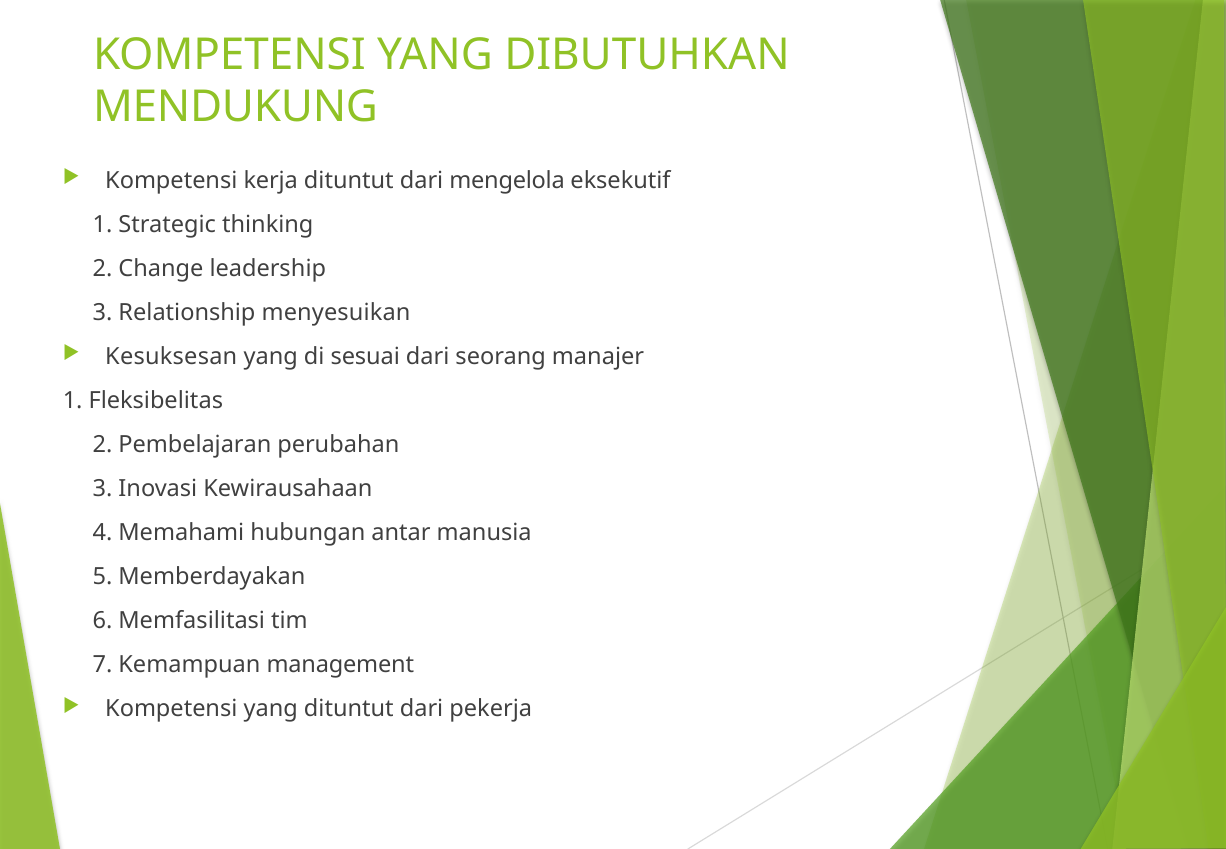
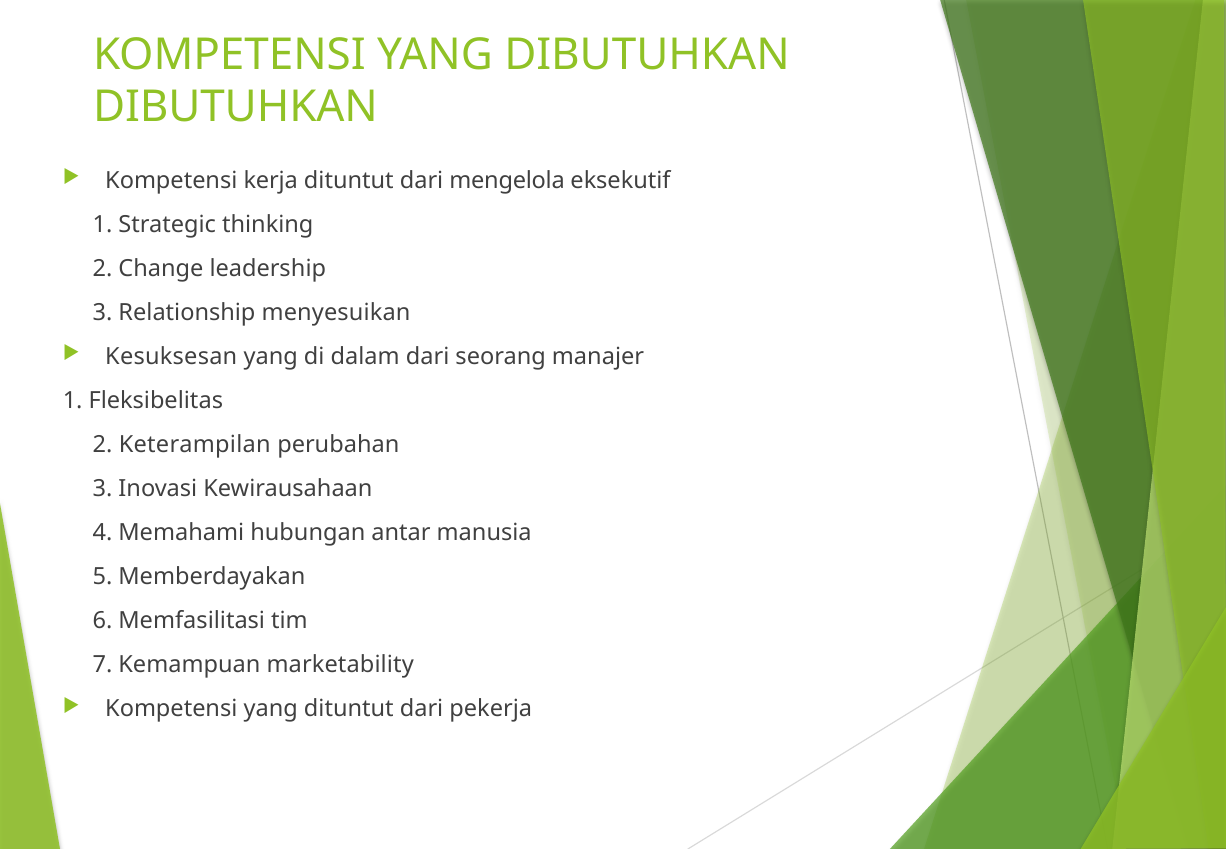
MENDUKUNG: MENDUKUNG -> DIBUTUHKAN (235, 107)
sesuai: sesuai -> dalam (365, 357)
Pembelajaran: Pembelajaran -> Keterampilan (195, 445)
management: management -> marketability (340, 665)
